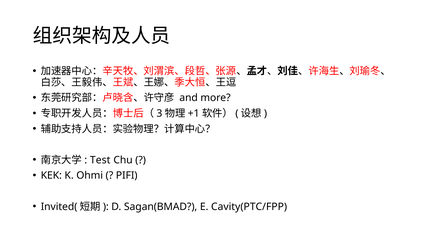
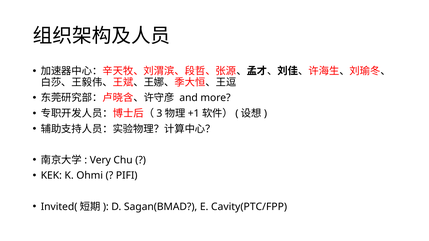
Test: Test -> Very (100, 160)
